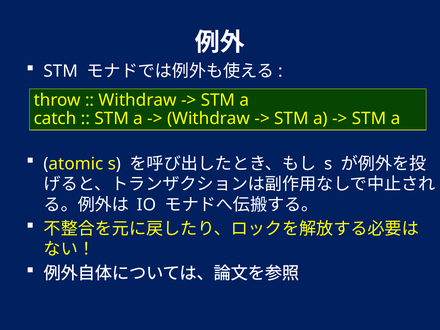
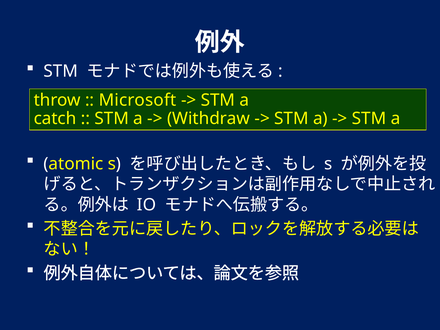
Withdraw: Withdraw -> Microsoft (138, 100)
